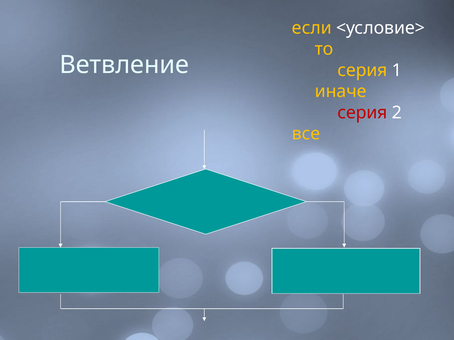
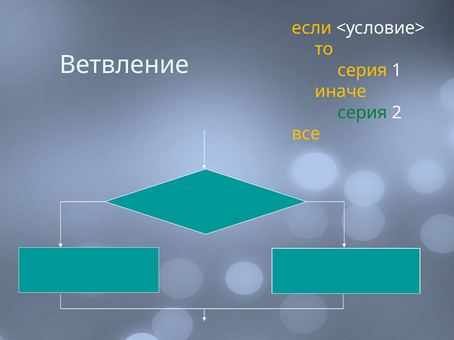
серия colour: red -> green (362, 113)
